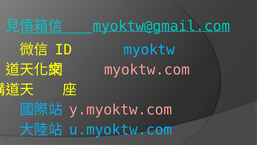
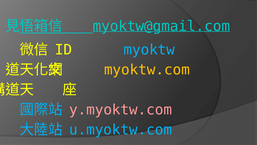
myoktw.com colour: pink -> yellow (147, 70)
